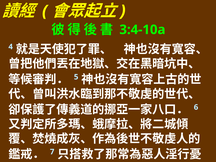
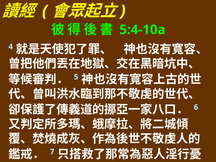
3:4-10a: 3:4-10a -> 5:4-10a (142, 30)
